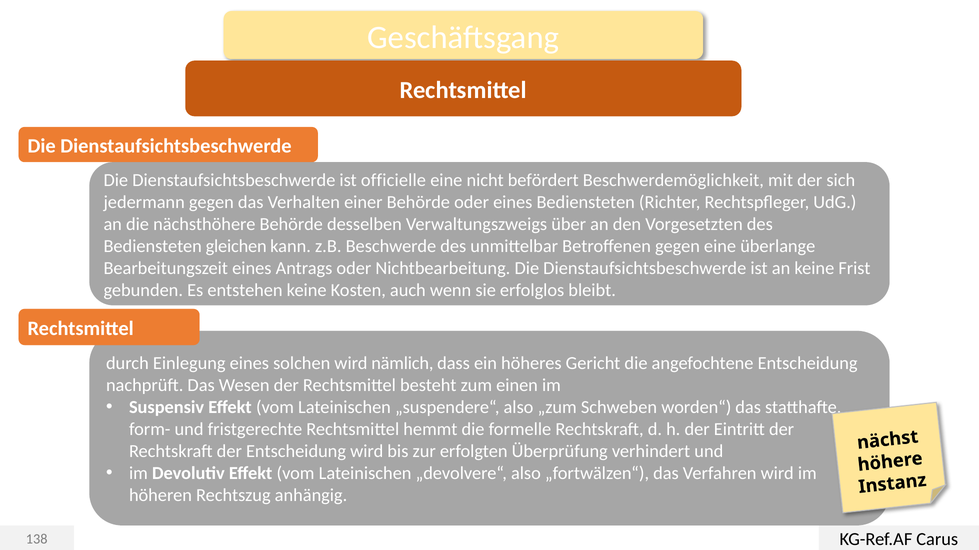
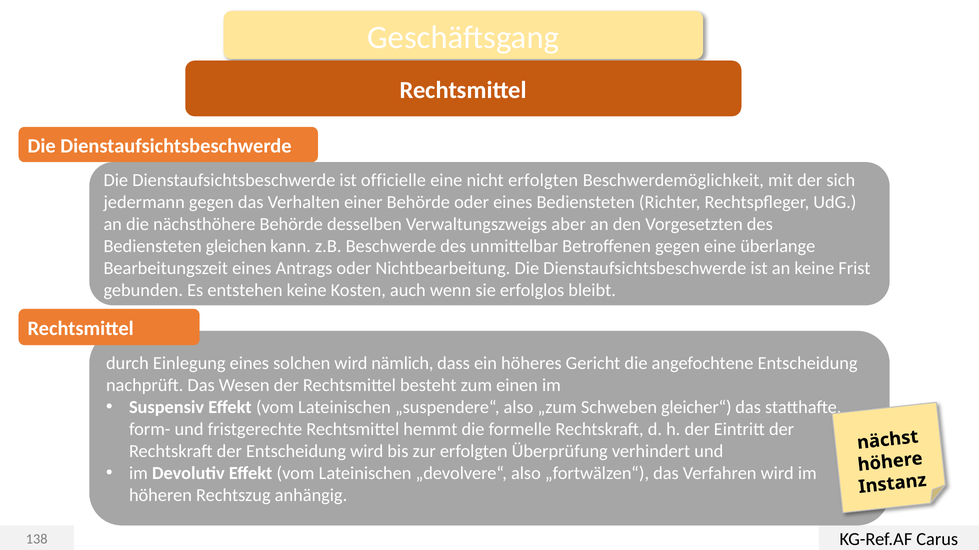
nicht befördert: befördert -> erfolgten (543, 180)
über: über -> aber (569, 224)
worden“: worden“ -> gleicher“ (696, 408)
